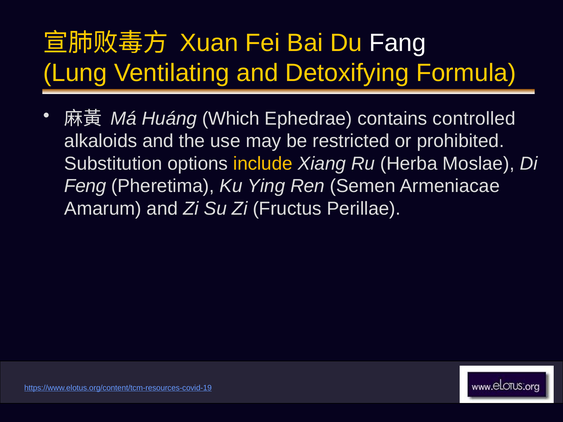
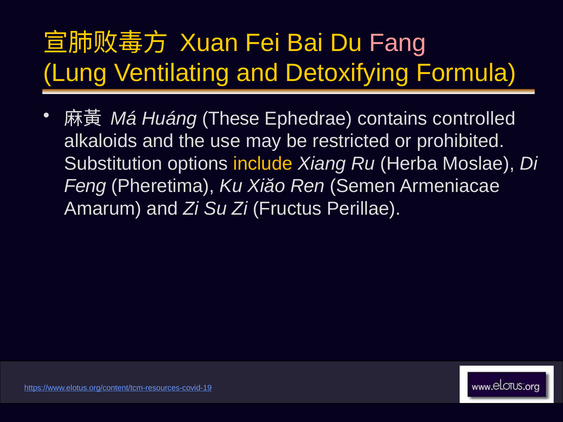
Fang colour: white -> pink (398, 43)
Which: Which -> These (231, 119)
Ying: Ying -> Xiăo (266, 186)
